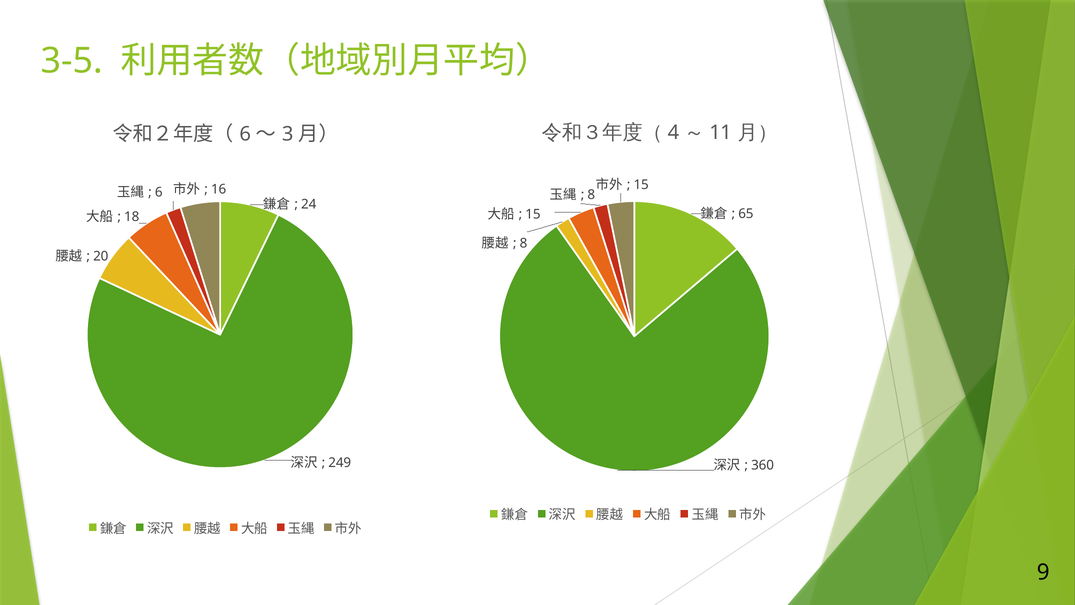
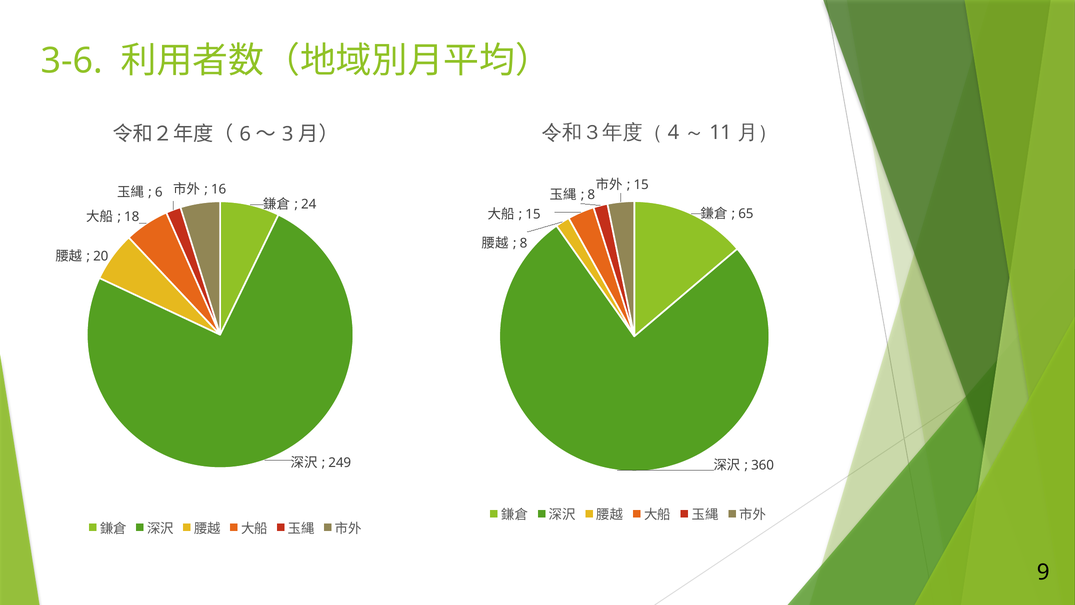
3-5: 3-5 -> 3-6 (72, 61)
